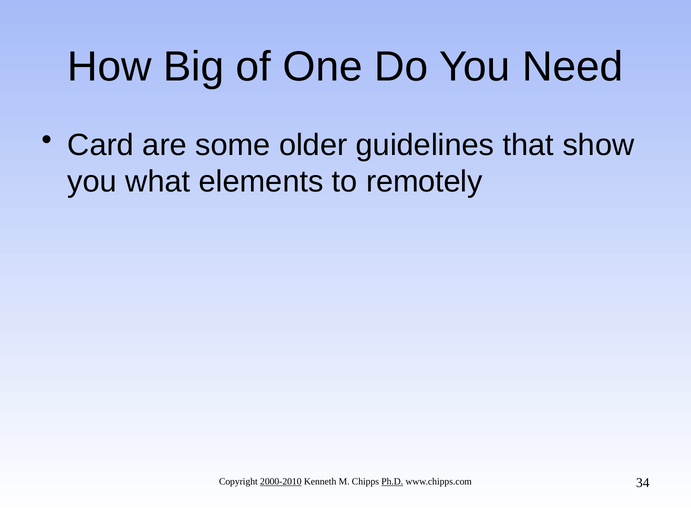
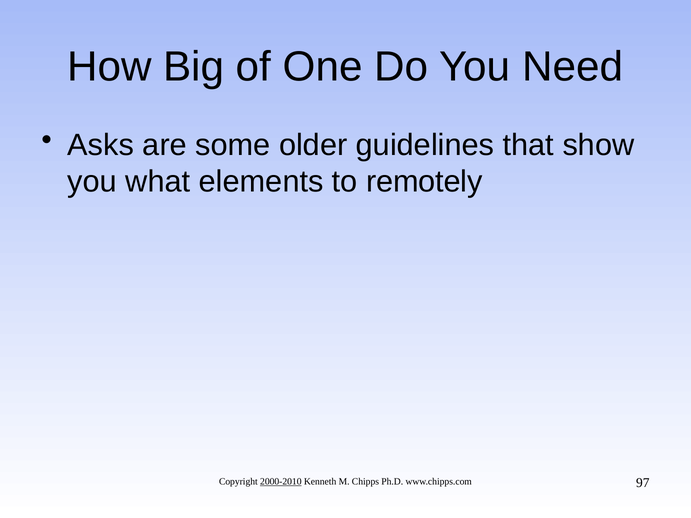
Card: Card -> Asks (101, 145)
Ph.D underline: present -> none (392, 482)
34: 34 -> 97 (643, 483)
